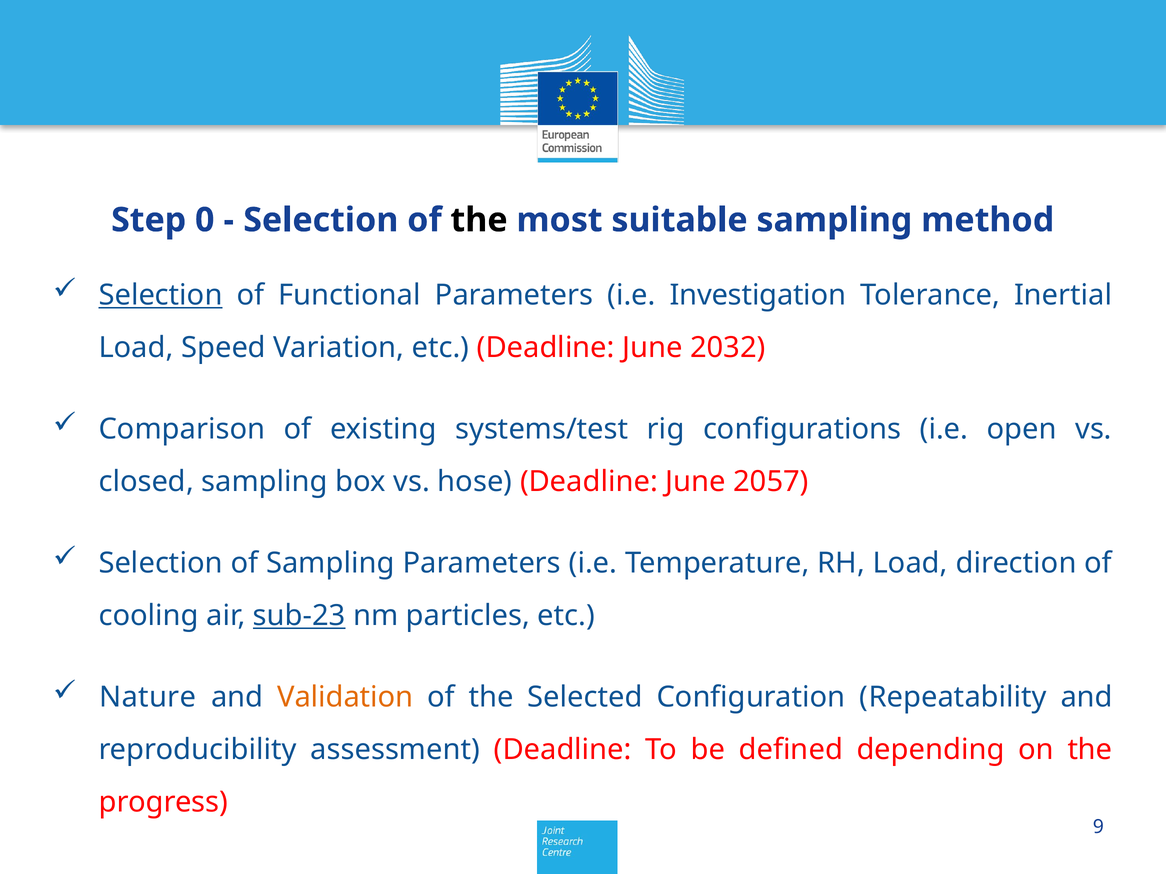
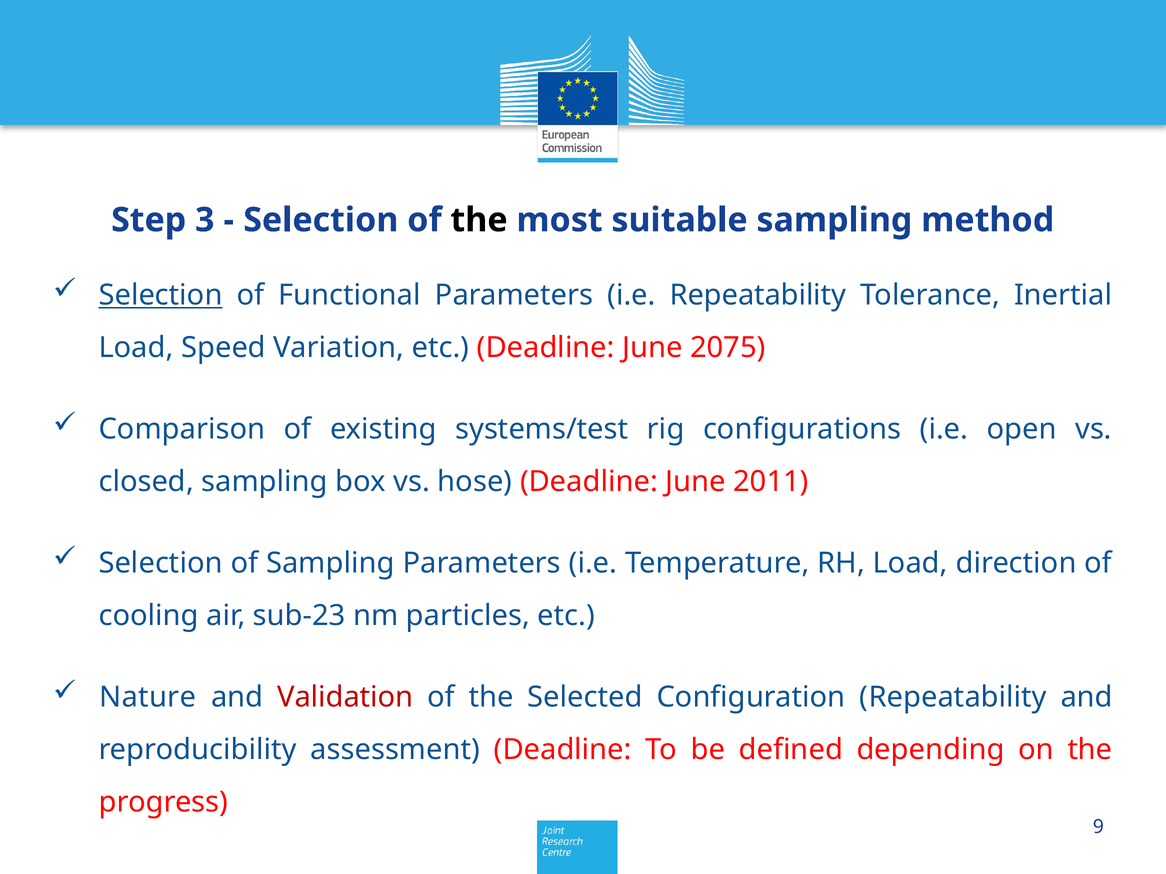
0: 0 -> 3 (205, 220)
i.e Investigation: Investigation -> Repeatability (758, 295)
2032: 2032 -> 2075 (728, 348)
2057: 2057 -> 2011 (771, 482)
sub-23 underline: present -> none (299, 616)
Validation colour: orange -> red (345, 698)
